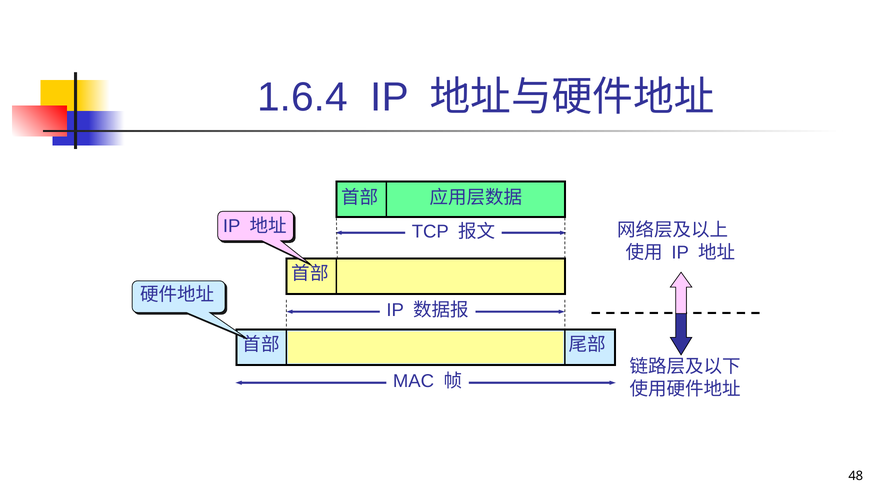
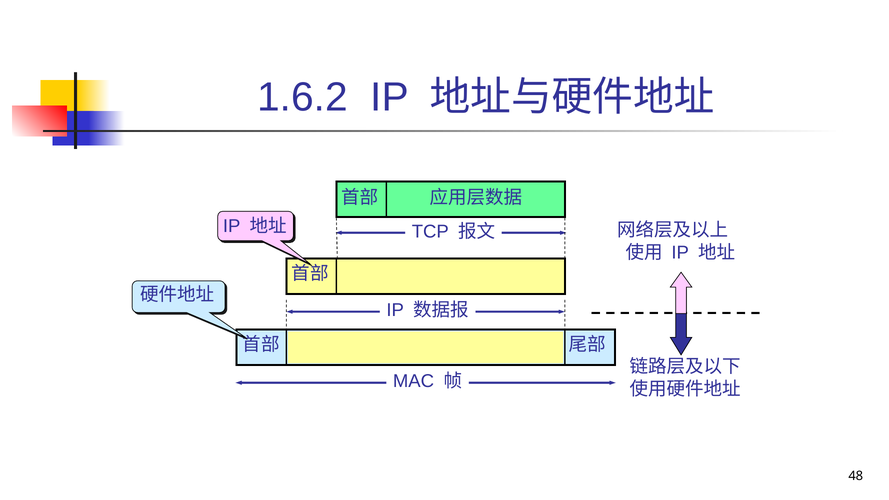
1.6.4: 1.6.4 -> 1.6.2 (303, 97)
